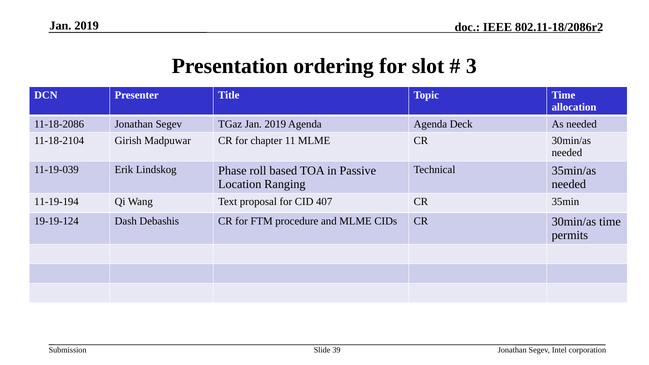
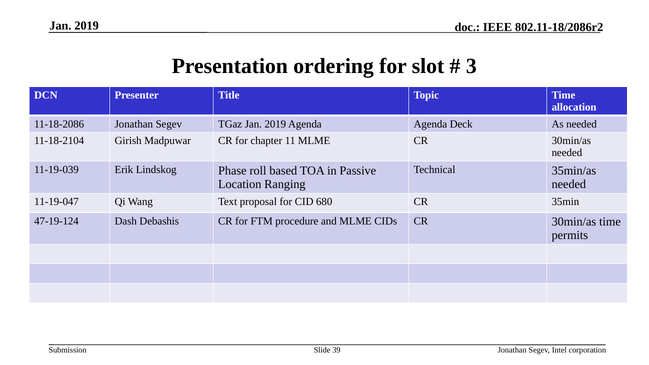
11-19-194: 11-19-194 -> 11-19-047 (56, 202)
407: 407 -> 680 (324, 202)
19-19-124: 19-19-124 -> 47-19-124 (56, 221)
